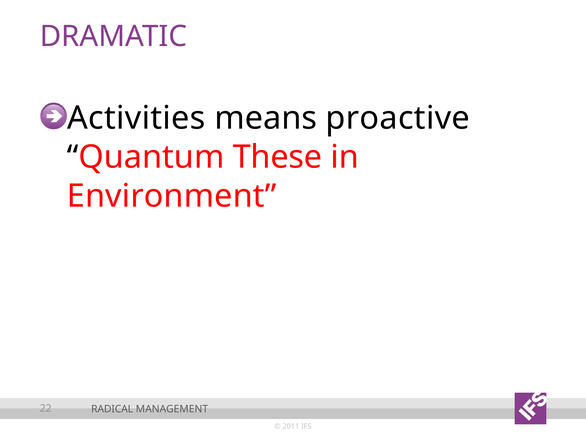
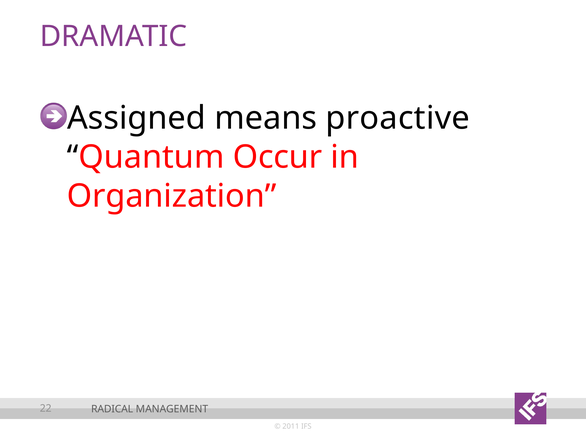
Activities: Activities -> Assigned (136, 118)
These: These -> Occur (277, 157)
Environment: Environment -> Organization (172, 196)
